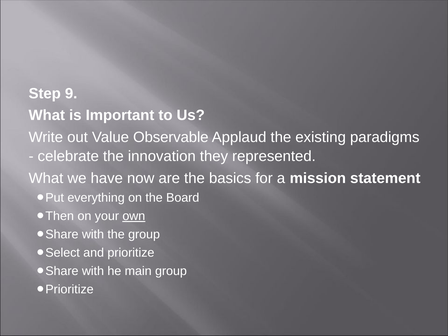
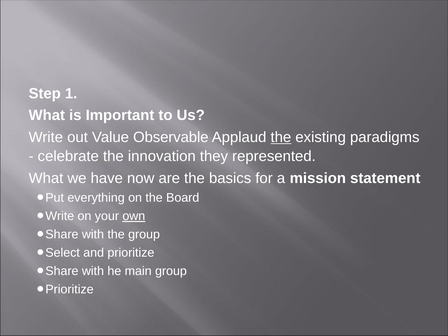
9: 9 -> 1 (71, 94)
the underline: none -> present (281, 137)
Then: Then -> Write (60, 216)
